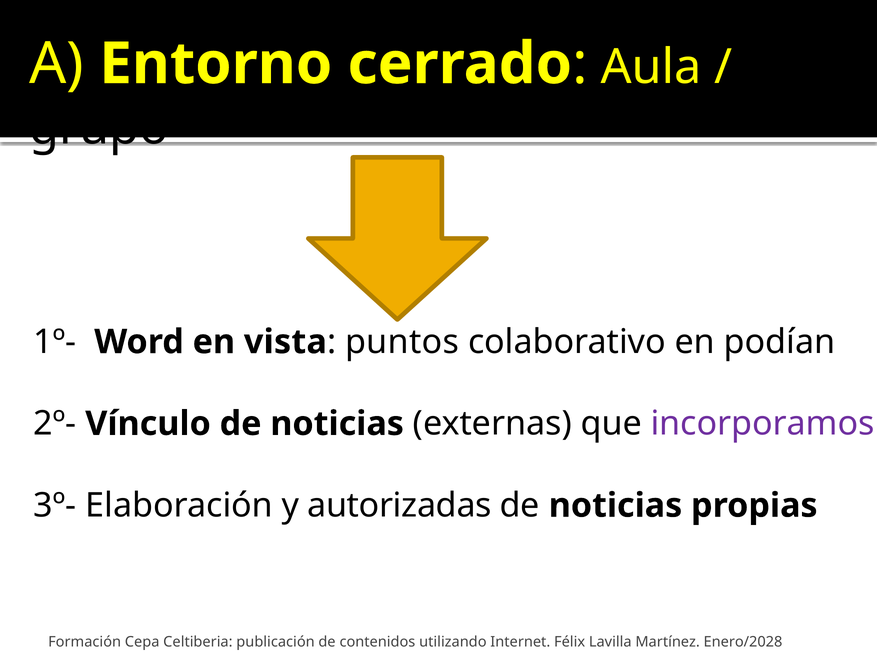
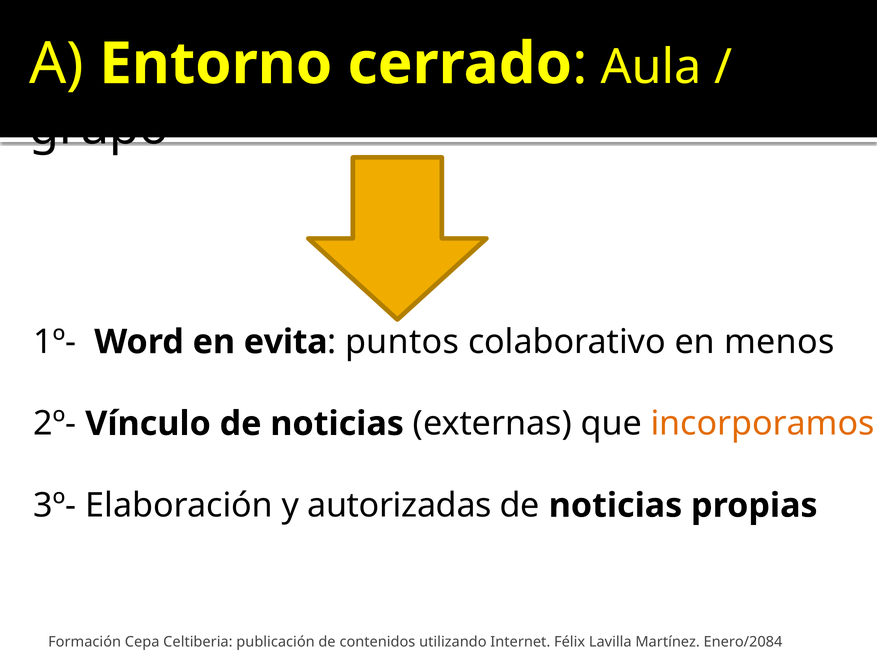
vista: vista -> evita (286, 342)
podían: podían -> menos (779, 342)
incorporamos colour: purple -> orange (763, 424)
Enero/2028: Enero/2028 -> Enero/2084 (743, 643)
